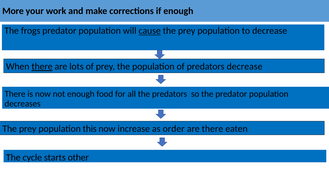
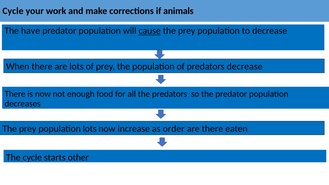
More: More -> Cycle (13, 11)
if enough: enough -> animals (178, 11)
frogs: frogs -> have (31, 31)
there underline: present -> none (42, 67)
population this: this -> lots (90, 129)
